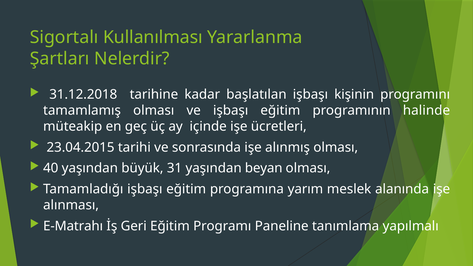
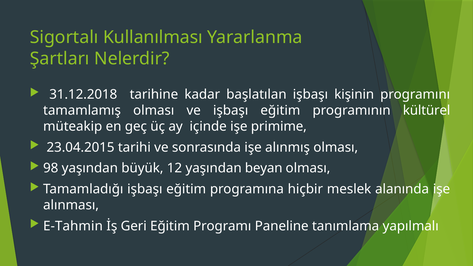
halinde: halinde -> kültürel (427, 110)
ücretleri: ücretleri -> primime (279, 126)
40: 40 -> 98 (51, 168)
31: 31 -> 12 (174, 168)
yarım: yarım -> hiçbir (305, 189)
E-Matrahı: E-Matrahı -> E-Tahmin (73, 226)
